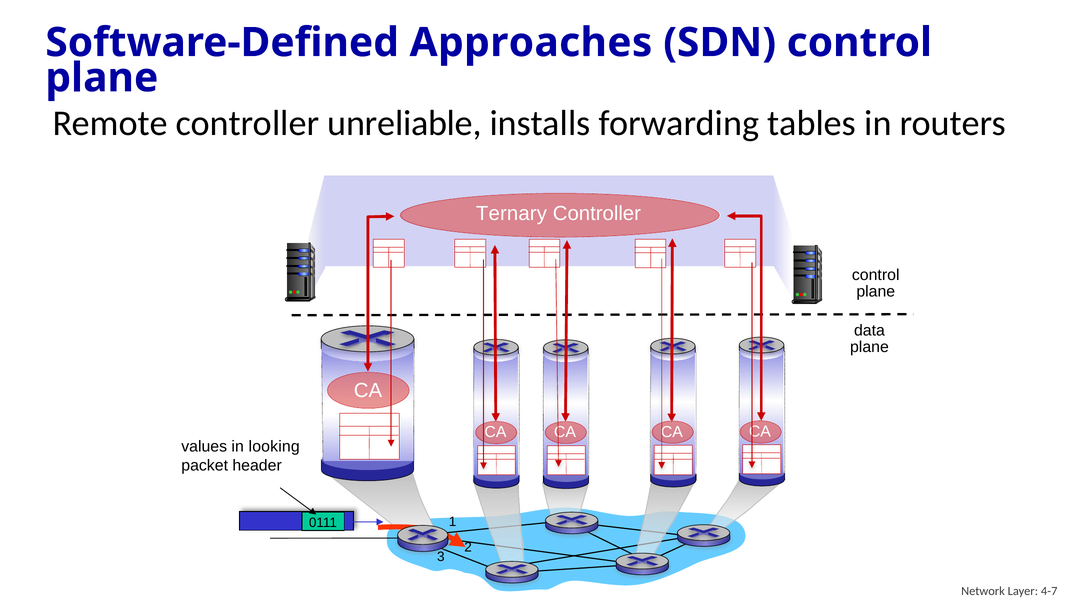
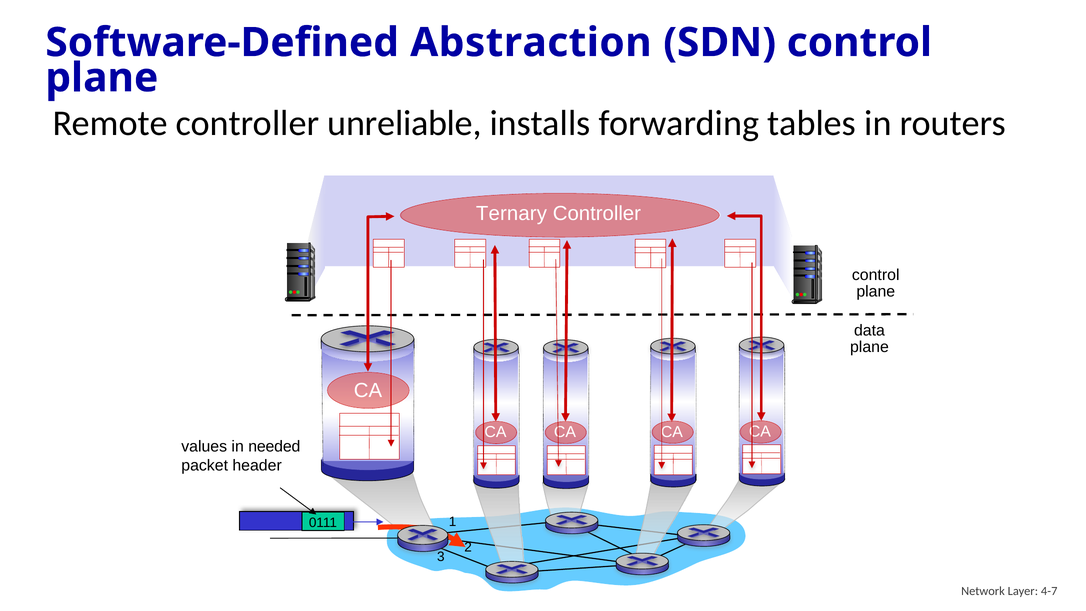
Approaches: Approaches -> Abstraction (531, 43)
looking: looking -> needed (274, 447)
